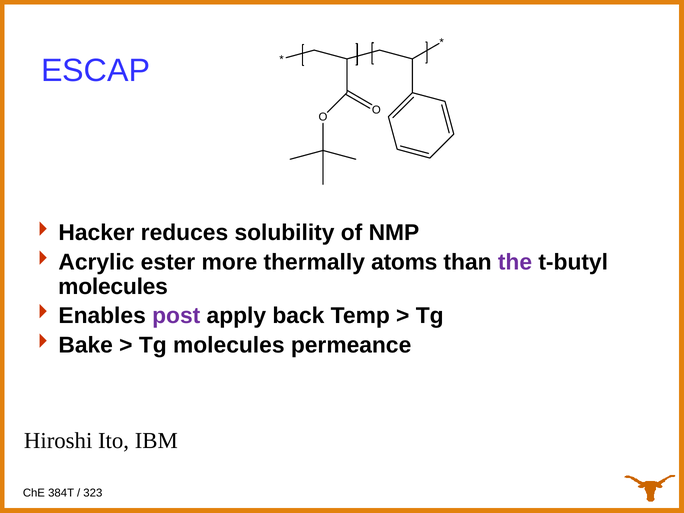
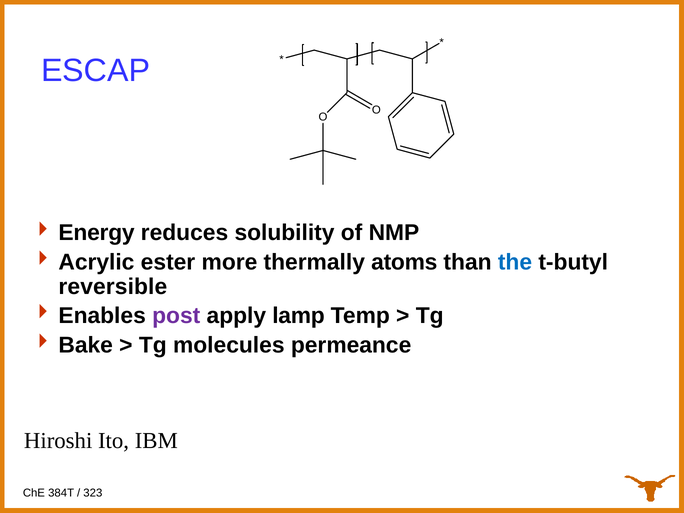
Hacker: Hacker -> Energy (97, 233)
the colour: purple -> blue (515, 262)
molecules: molecules -> reversible (113, 287)
back: back -> lamp (299, 316)
